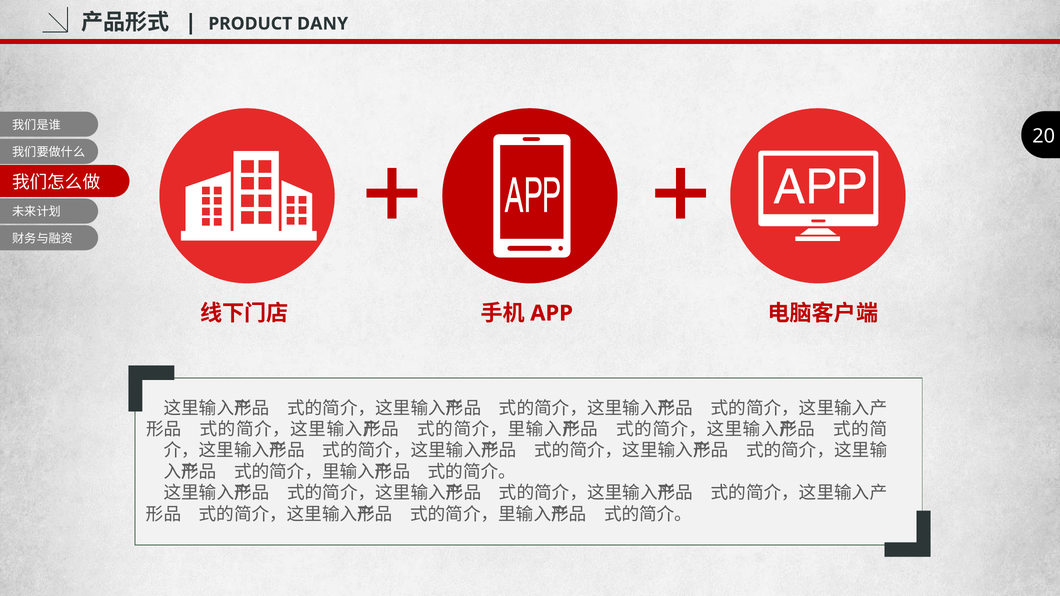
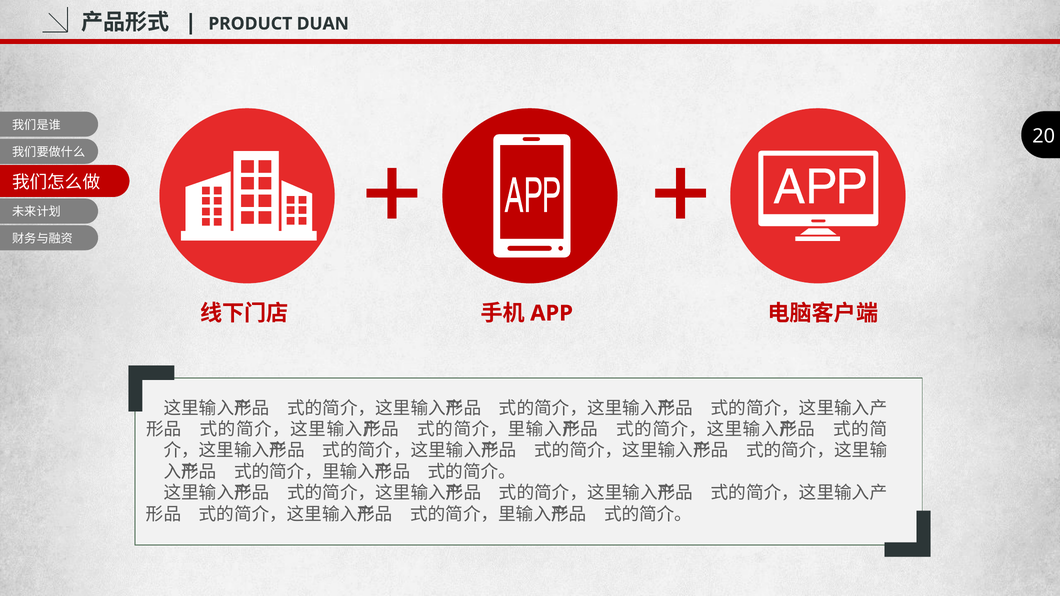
DANY: DANY -> DUAN (323, 24)
